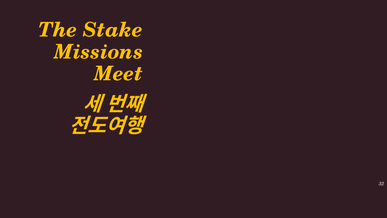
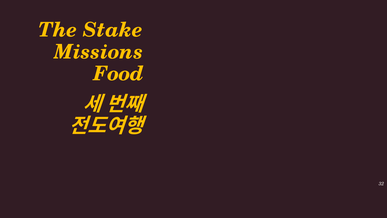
Meet: Meet -> Food (118, 74)
